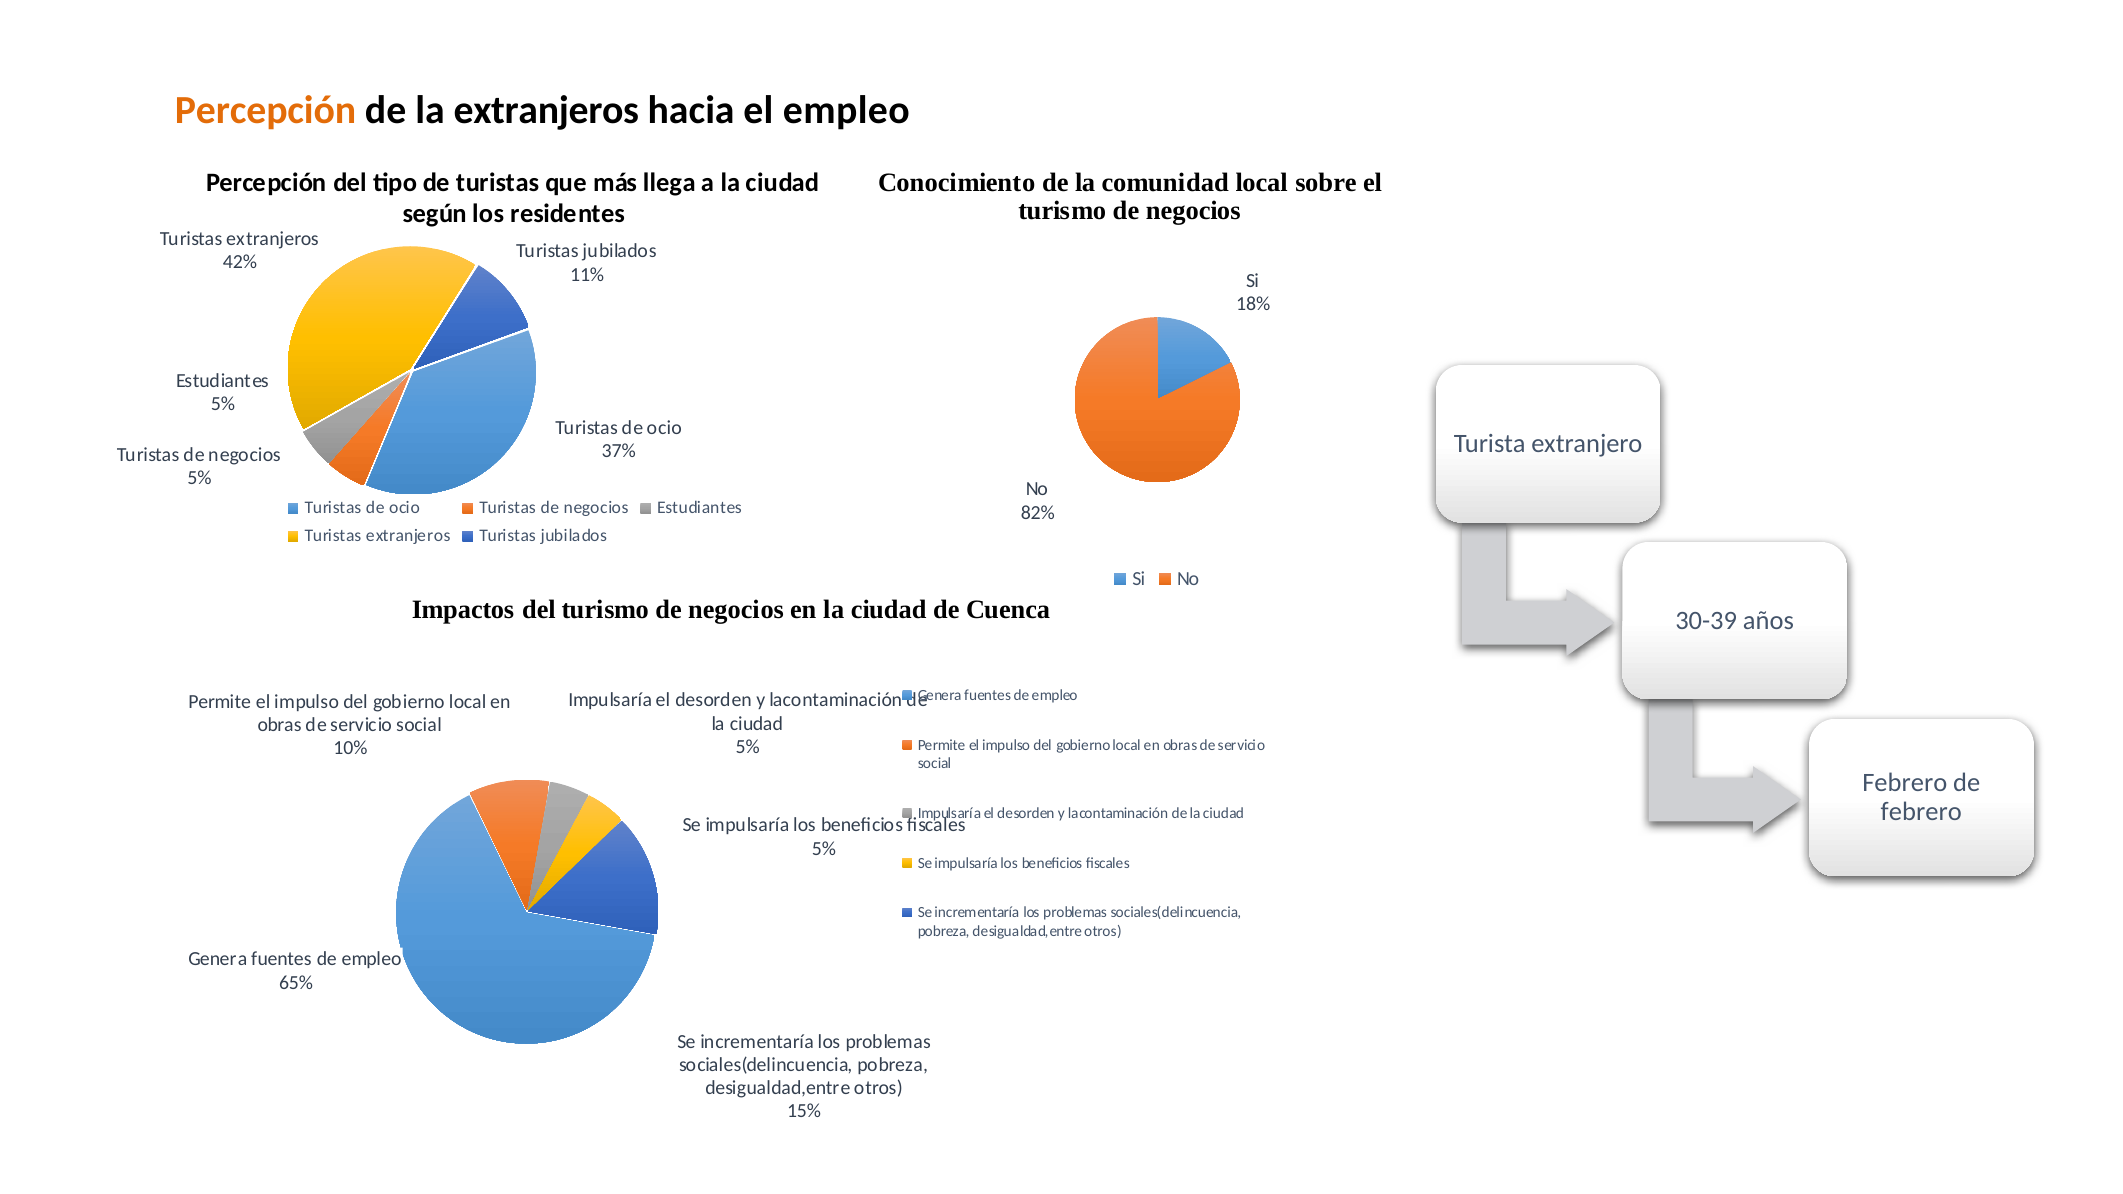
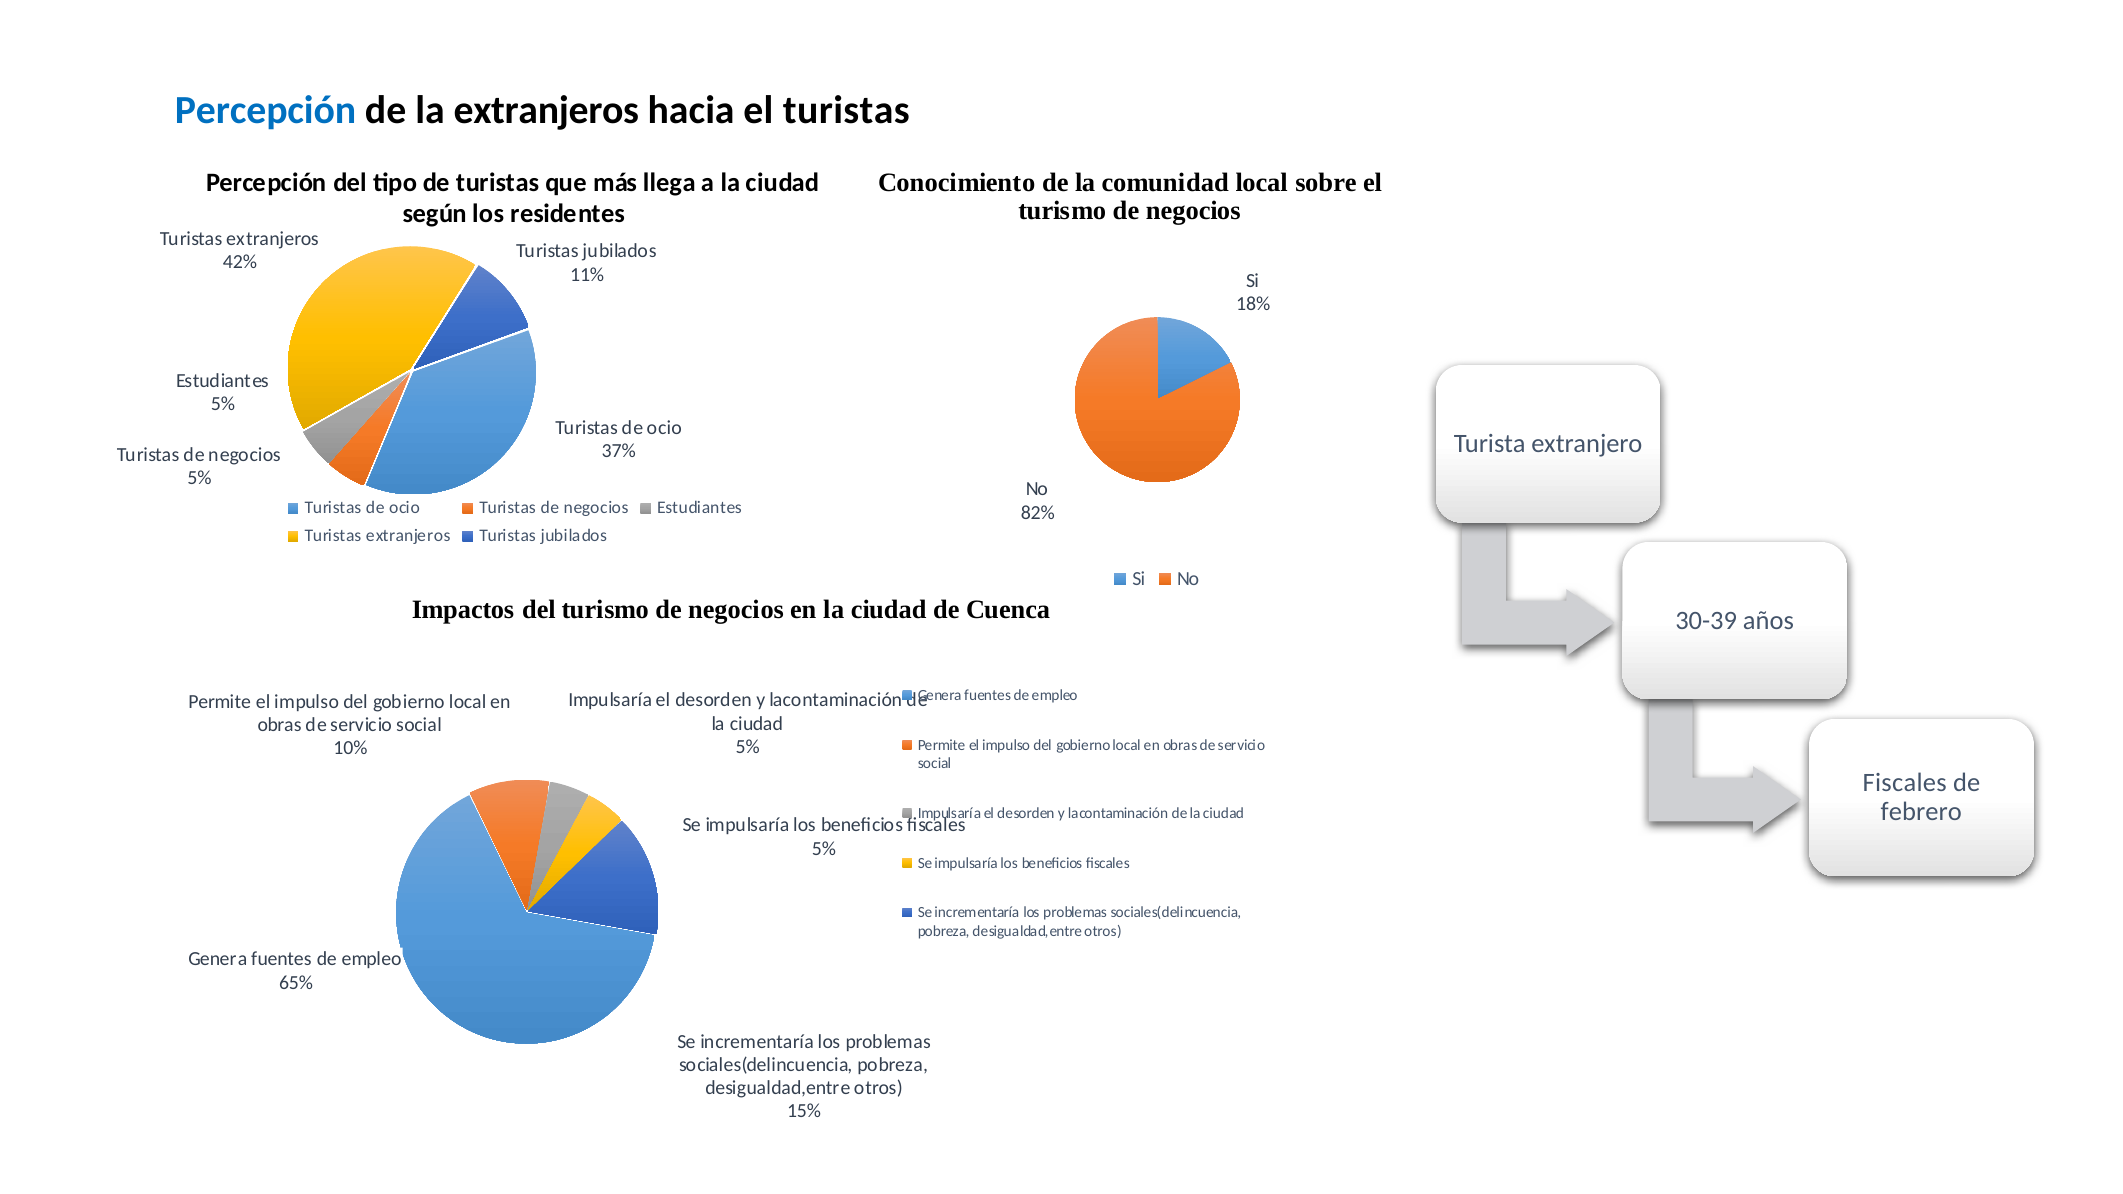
Percepción colour: orange -> blue (266, 110)
el empleo: empleo -> turistas (846, 110)
Febrero: Febrero -> Fiscales (1905, 783)
